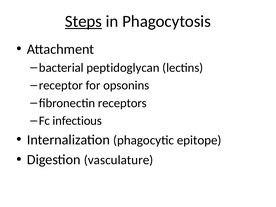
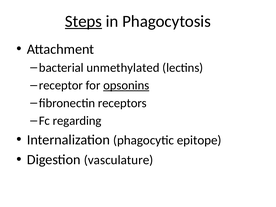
peptidoglycan: peptidoglycan -> unmethylated (123, 68)
opsonins underline: none -> present (126, 85)
infectious: infectious -> regarding (77, 121)
